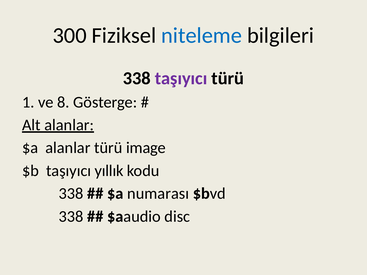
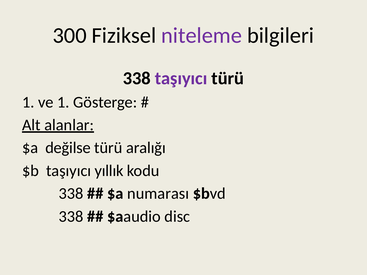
niteleme colour: blue -> purple (202, 36)
ve 8: 8 -> 1 (63, 102)
$a alanlar: alanlar -> değilse (68, 148)
image: image -> aralığı (146, 148)
